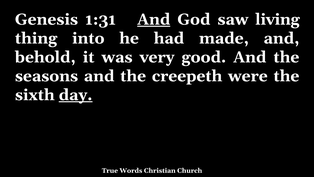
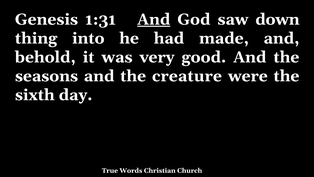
living: living -> down (277, 19)
creepeth: creepeth -> creature (187, 76)
day underline: present -> none (76, 95)
